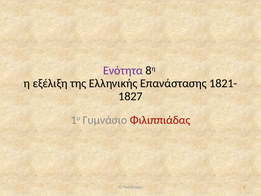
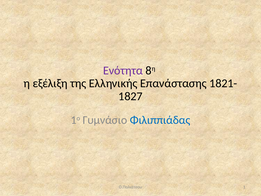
Φιλιππιάδας colour: red -> blue (160, 120)
